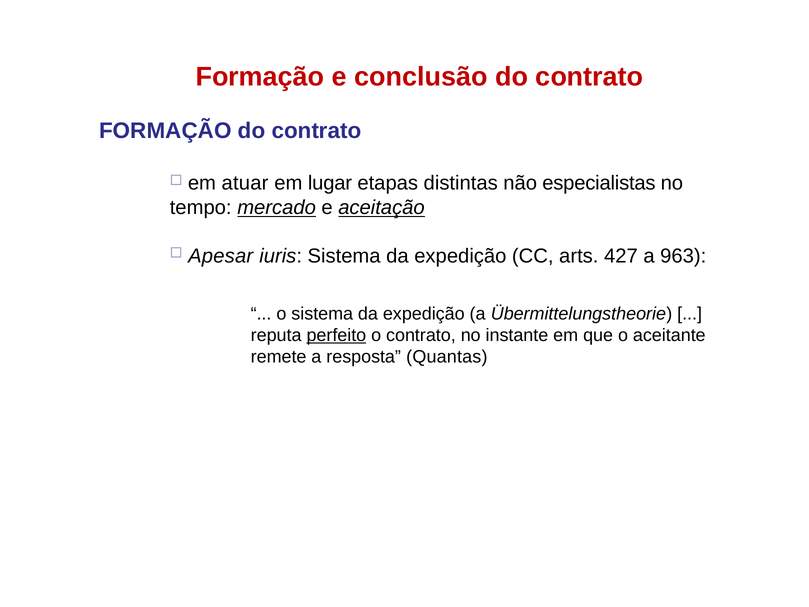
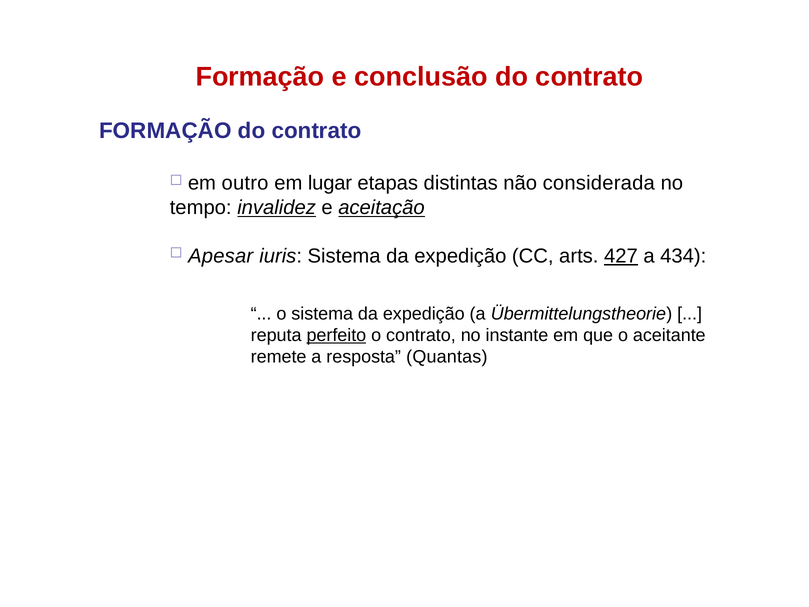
atuar: atuar -> outro (245, 183)
especialistas: especialistas -> considerada (599, 183)
mercado: mercado -> invalidez (277, 207)
427 underline: none -> present (621, 256)
963: 963 -> 434 (683, 256)
